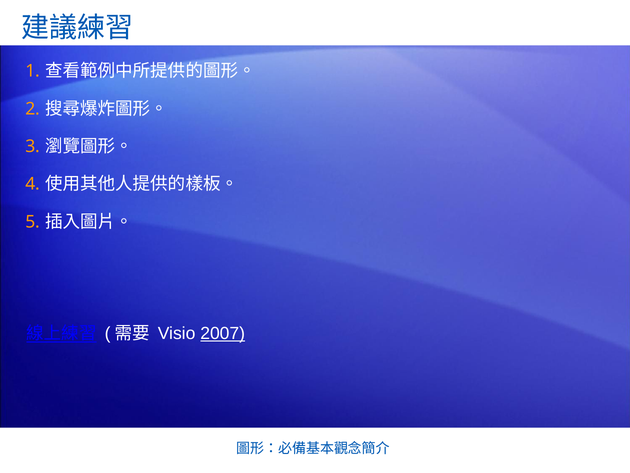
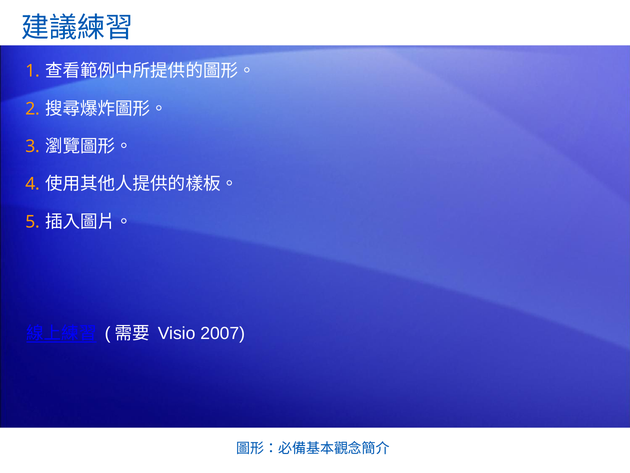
2007 underline: present -> none (223, 333)
